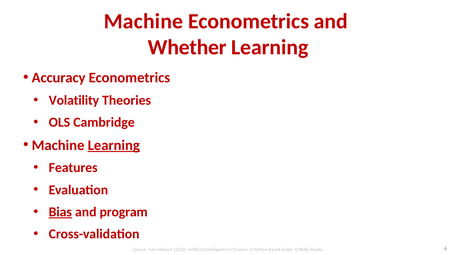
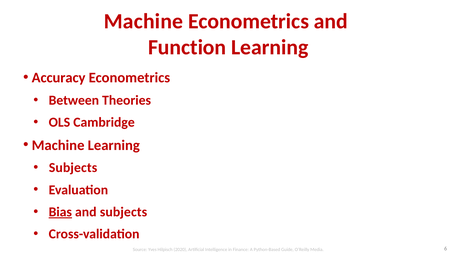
Whether: Whether -> Function (187, 47)
Volatility: Volatility -> Between (74, 100)
Learning underline: present -> none (114, 145)
Features: Features -> Subjects (73, 168)
and program: program -> subjects (124, 212)
